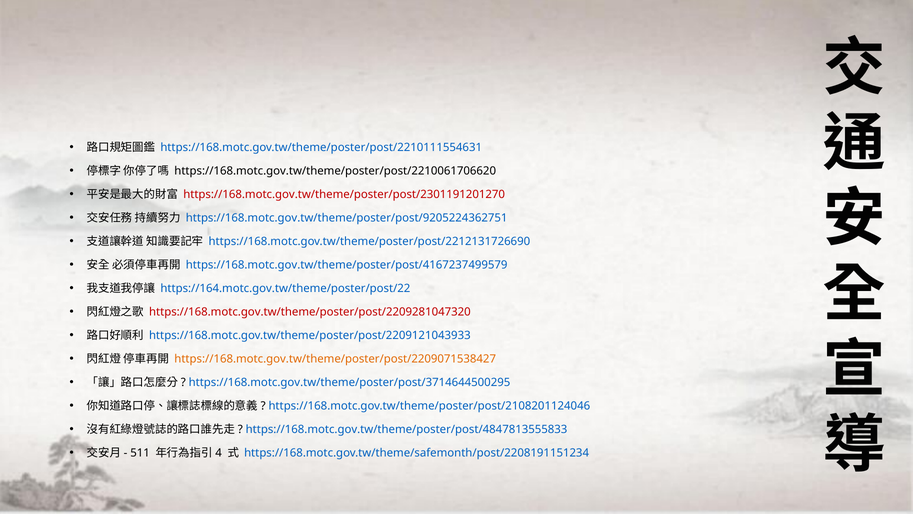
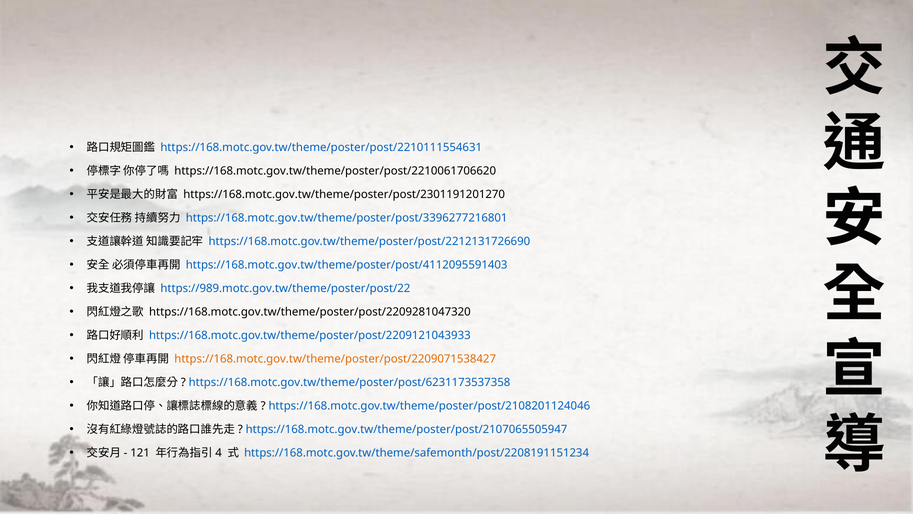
https://168.motc.gov.tw/theme/poster/post/2301191201270 colour: red -> black (344, 195)
https://168.motc.gov.tw/theme/poster/post/9205224362751: https://168.motc.gov.tw/theme/poster/post/9205224362751 -> https://168.motc.gov.tw/theme/poster/post/3396277216801 (347, 218)
https://168.motc.gov.tw/theme/poster/post/4167237499579: https://168.motc.gov.tw/theme/poster/post/4167237499579 -> https://168.motc.gov.tw/theme/poster/post/4112095591403 (347, 265)
https://164.motc.gov.tw/theme/poster/post/22: https://164.motc.gov.tw/theme/poster/post/22 -> https://989.motc.gov.tw/theme/poster/post/22 (285, 288)
https://168.motc.gov.tw/theme/poster/post/2209281047320 colour: red -> black (310, 312)
https://168.motc.gov.tw/theme/poster/post/3714644500295: https://168.motc.gov.tw/theme/poster/post/3714644500295 -> https://168.motc.gov.tw/theme/poster/post/6231173537358 (349, 382)
https://168.motc.gov.tw/theme/poster/post/4847813555833: https://168.motc.gov.tw/theme/poster/post/4847813555833 -> https://168.motc.gov.tw/theme/poster/post/2107065505947 (407, 429)
511: 511 -> 121 (140, 453)
